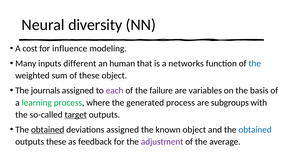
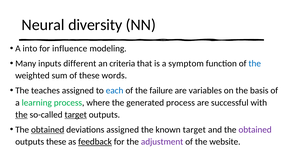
cost: cost -> into (30, 49)
human: human -> criteria (122, 64)
networks: networks -> symptom (186, 64)
these object: object -> words (114, 76)
journals: journals -> teaches (45, 91)
each colour: purple -> blue (115, 91)
subgroups: subgroups -> successful (230, 103)
the underline: none -> present (21, 115)
known object: object -> target (194, 130)
obtained colour: blue -> purple (255, 130)
feedback underline: none -> present (95, 142)
average: average -> website (225, 142)
